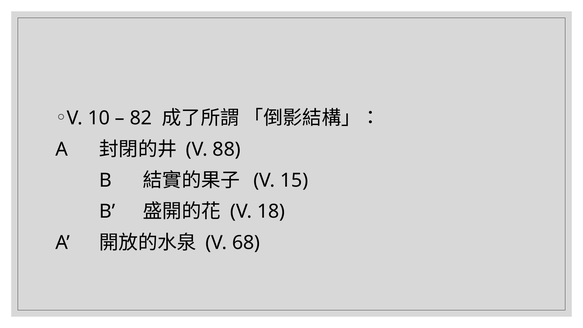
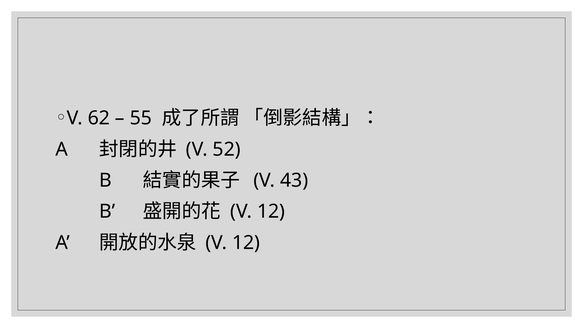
10: 10 -> 62 (99, 118)
82: 82 -> 55 (141, 118)
88: 88 -> 52 (227, 149)
15: 15 -> 43 (294, 180)
18: 18 -> 12 (271, 212)
68: 68 -> 12 (246, 243)
